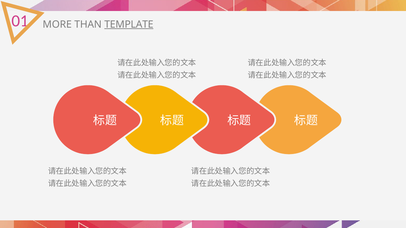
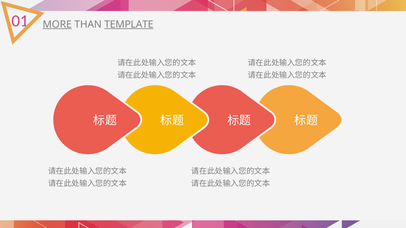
MORE underline: none -> present (57, 24)
